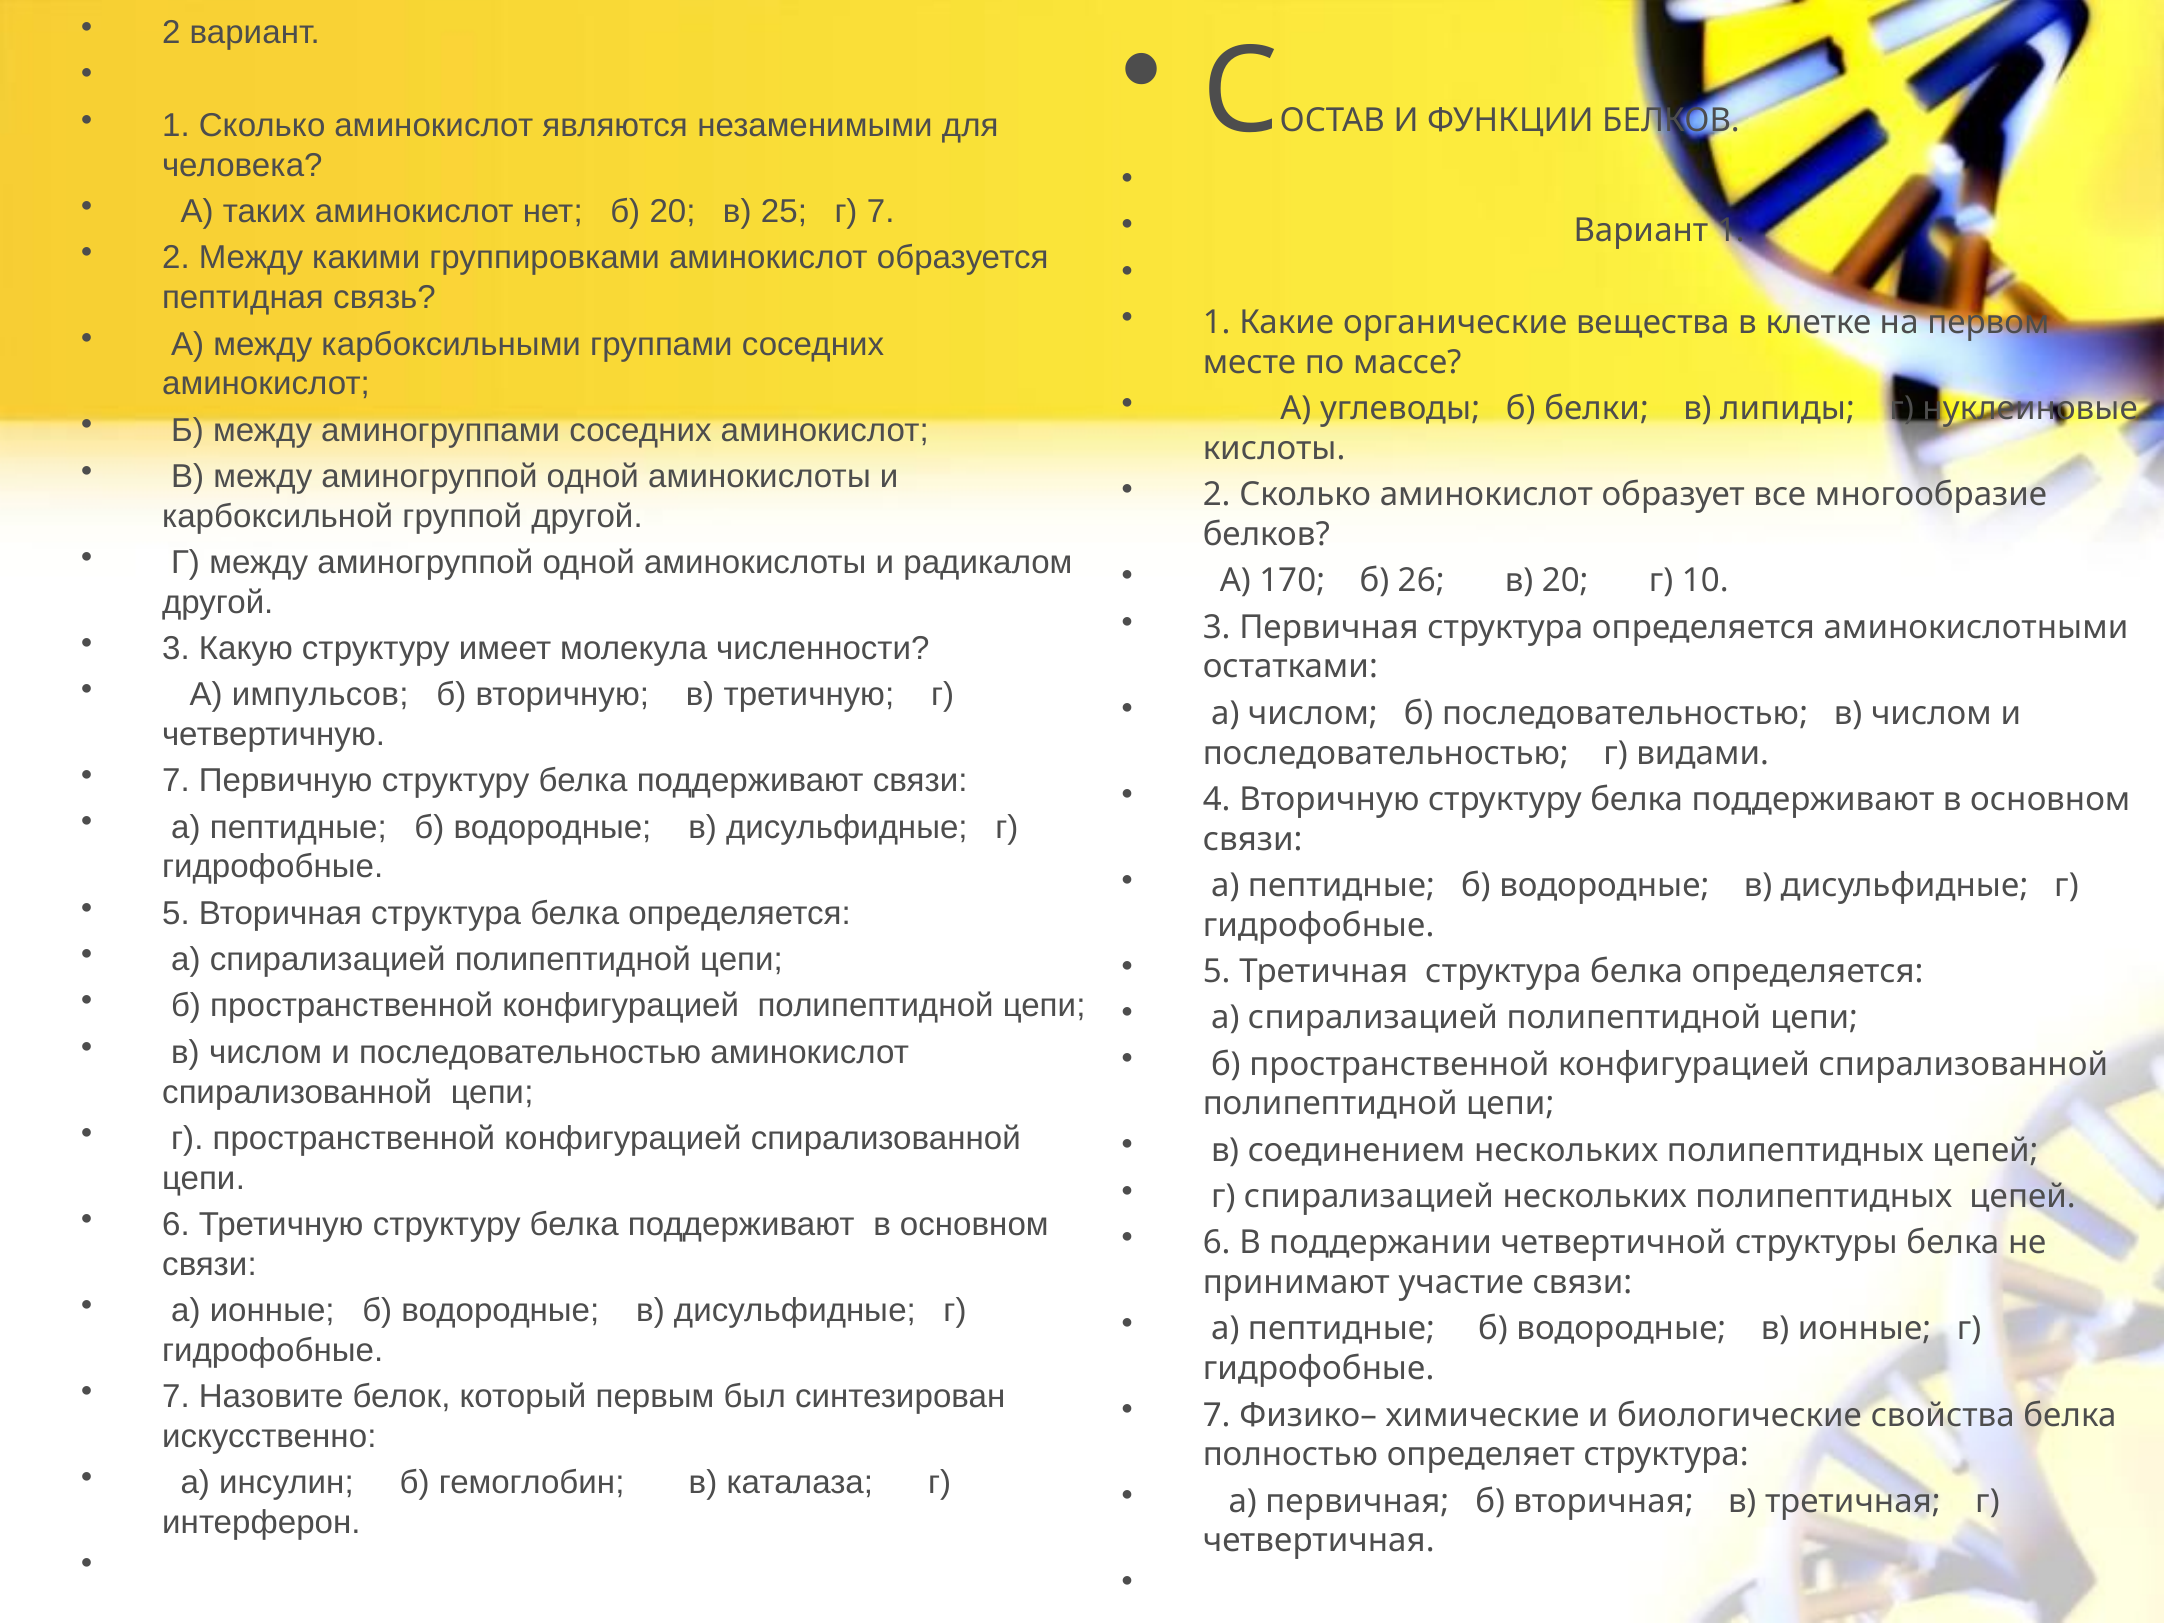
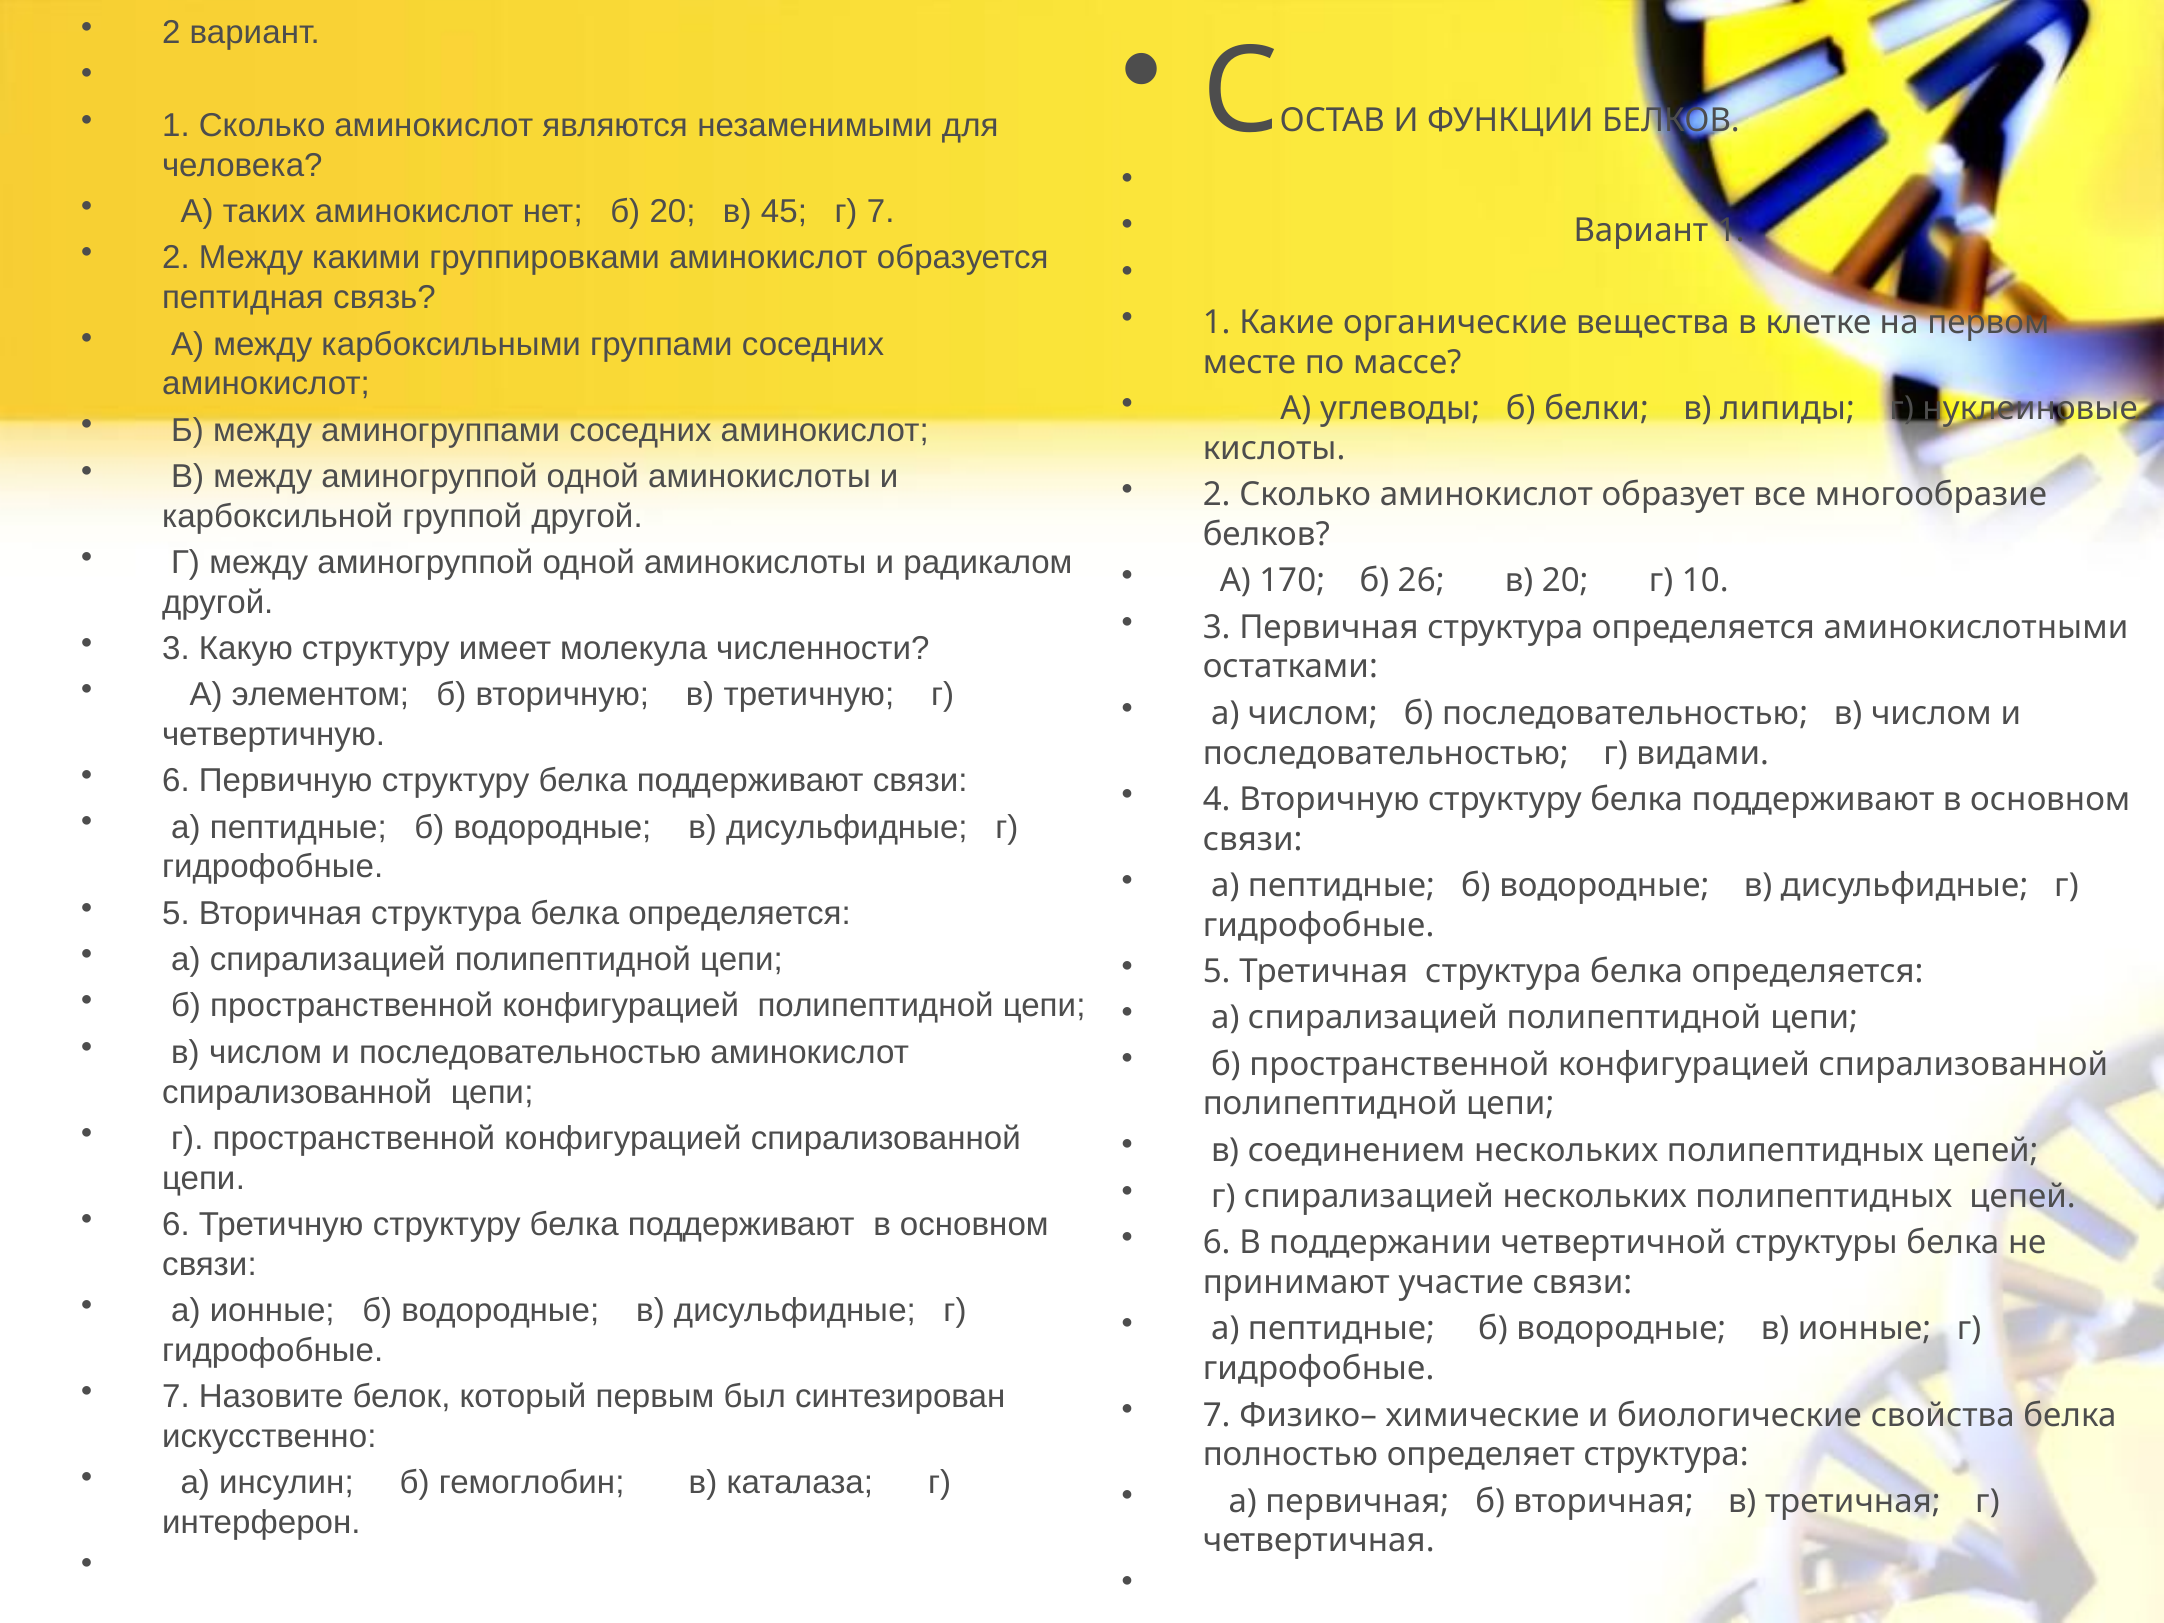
25: 25 -> 45 (784, 212)
импульсов: импульсов -> элементом (320, 695)
7: 7 -> 6 (176, 781)
